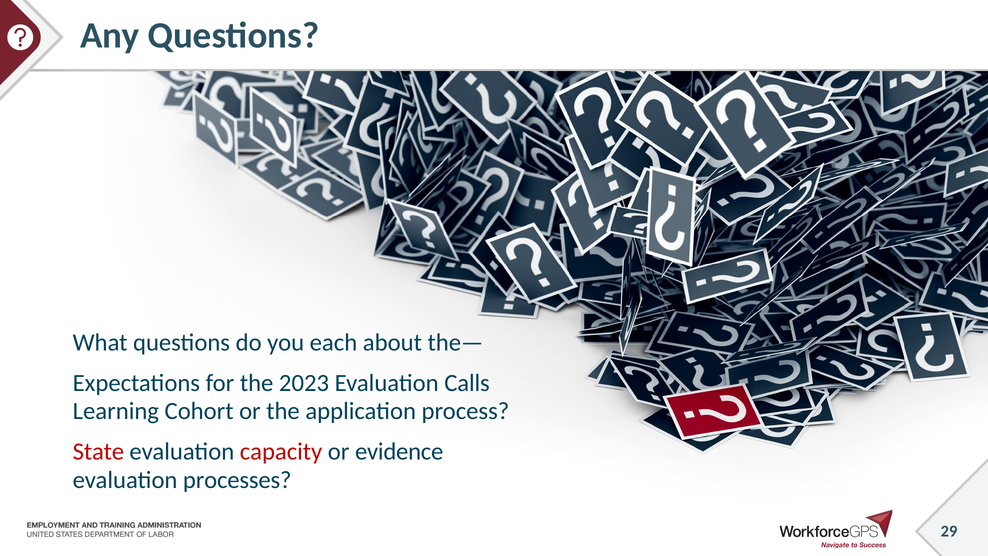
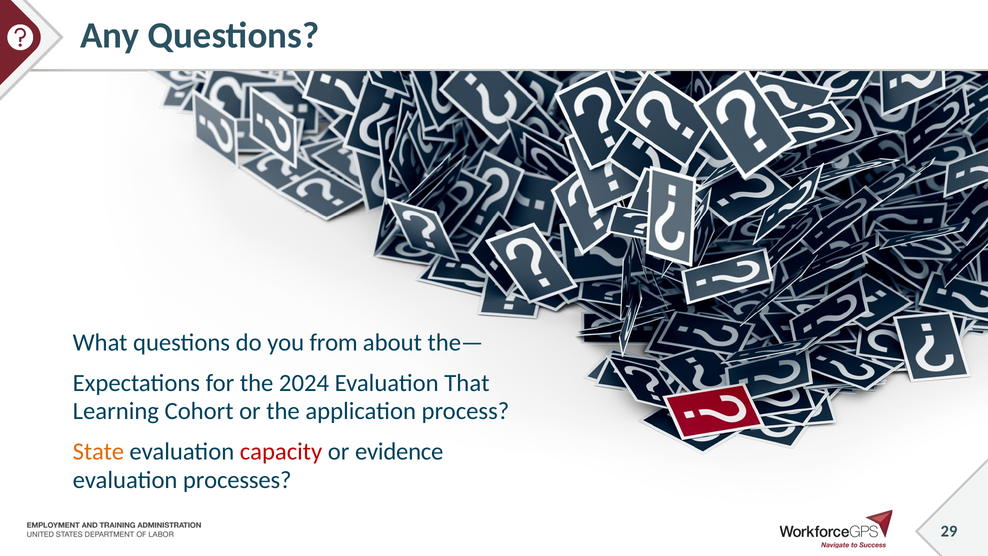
each: each -> from (334, 342)
2023: 2023 -> 2024 (304, 383)
Calls: Calls -> That (467, 383)
State colour: red -> orange (98, 452)
